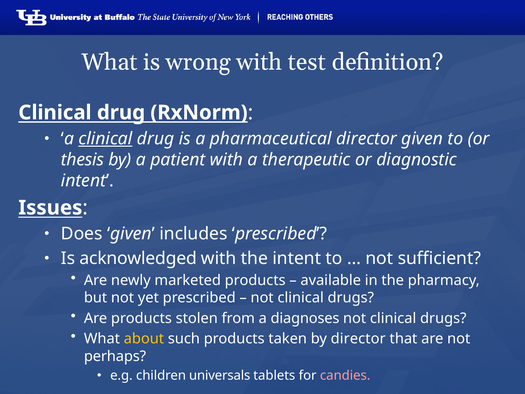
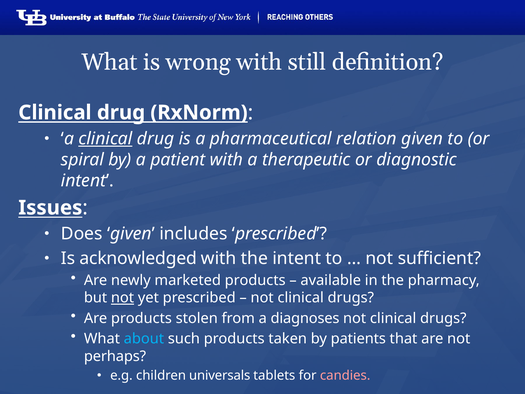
test: test -> still (307, 62)
pharmaceutical director: director -> relation (366, 139)
thesis: thesis -> spiral (82, 160)
not underline: none -> present (123, 298)
about colour: yellow -> light blue (144, 338)
by director: director -> patients (358, 338)
